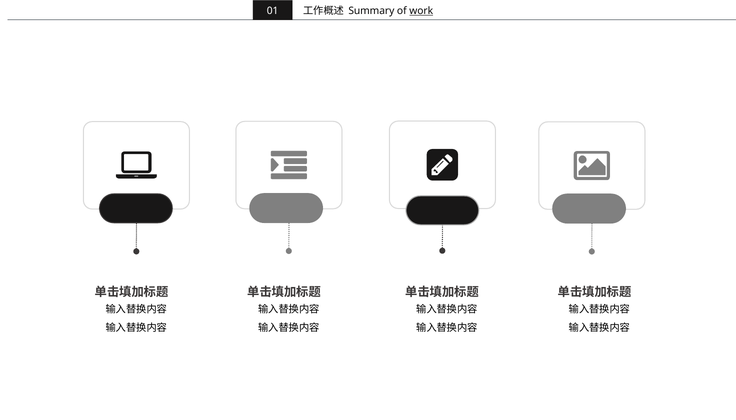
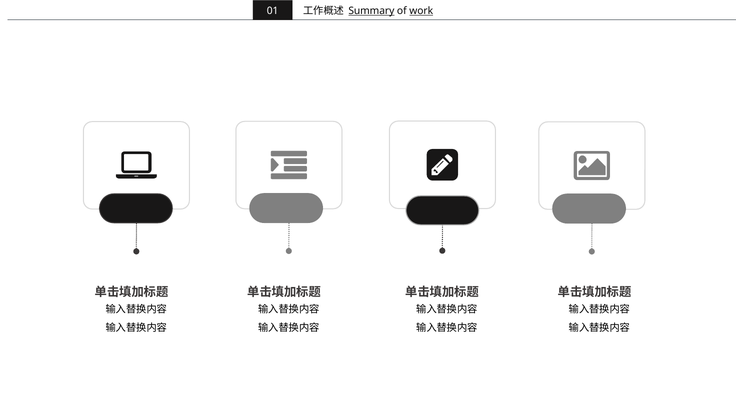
Summary underline: none -> present (371, 11)
